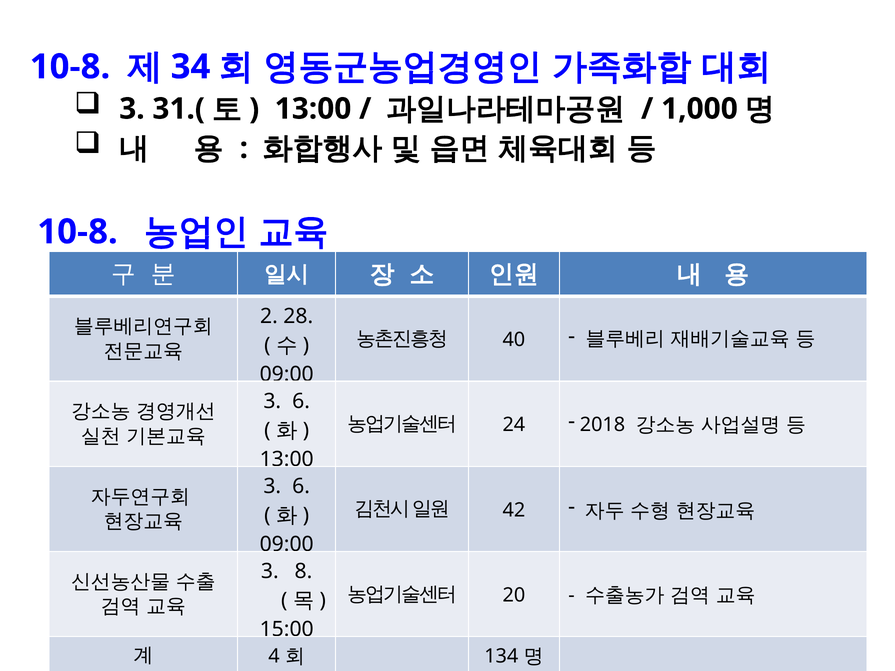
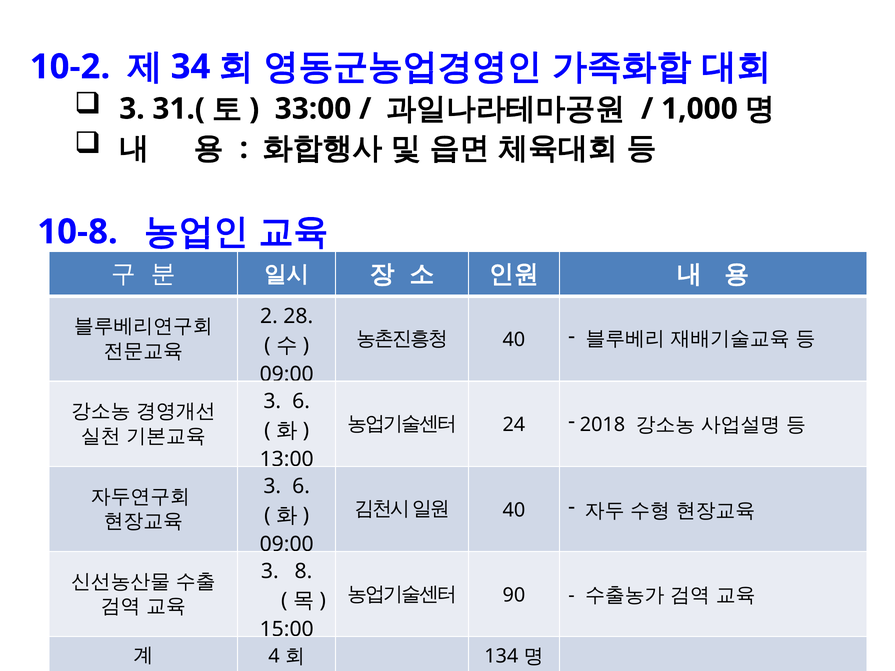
10-8: 10-8 -> 10-2 (70, 67)
13:00: 13:00 -> 33:00 (313, 109)
42: 42 -> 40 (514, 510)
20: 20 -> 90 (514, 595)
